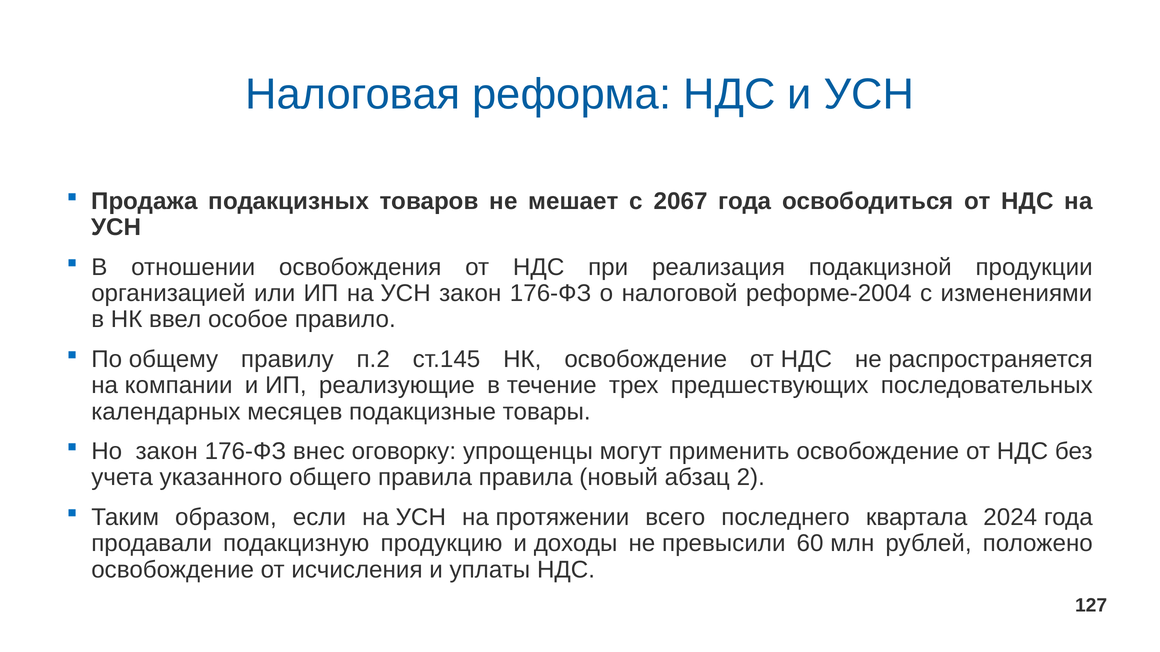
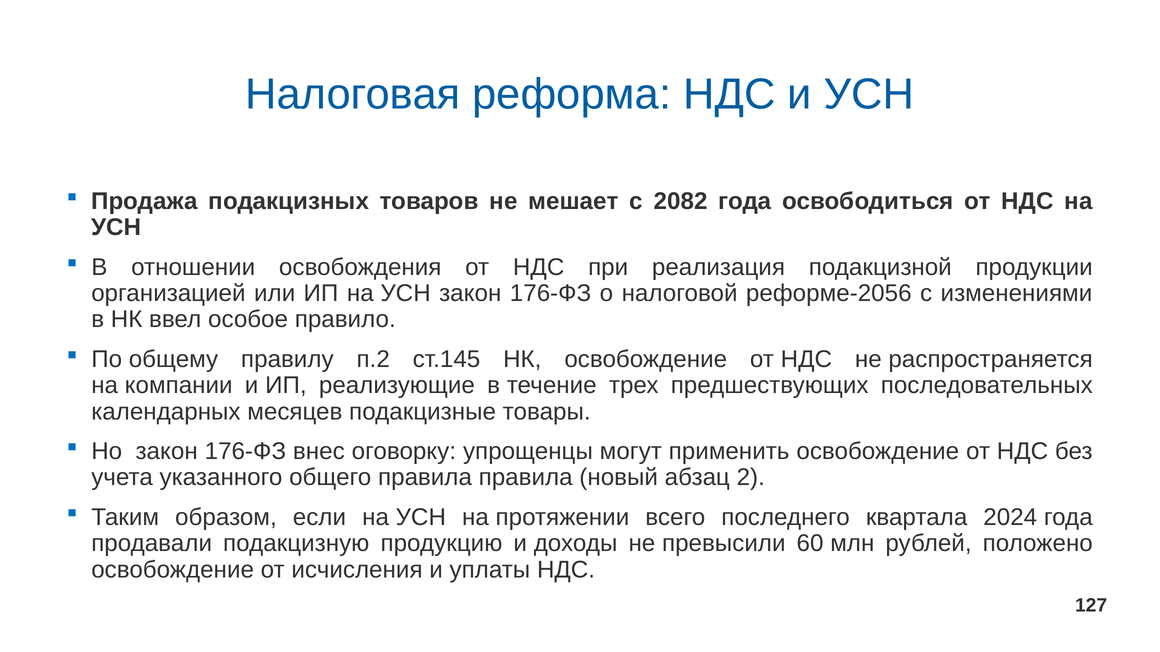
2067: 2067 -> 2082 (681, 201)
реформе-2004: реформе-2004 -> реформе-2056 (829, 294)
